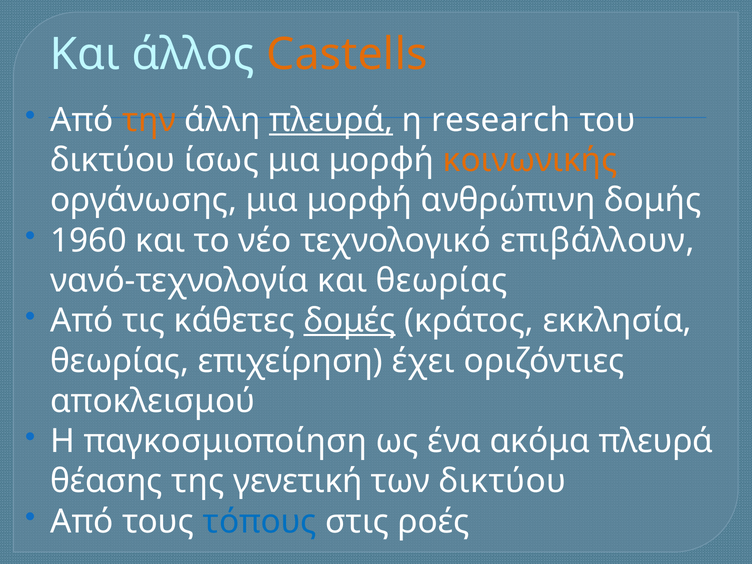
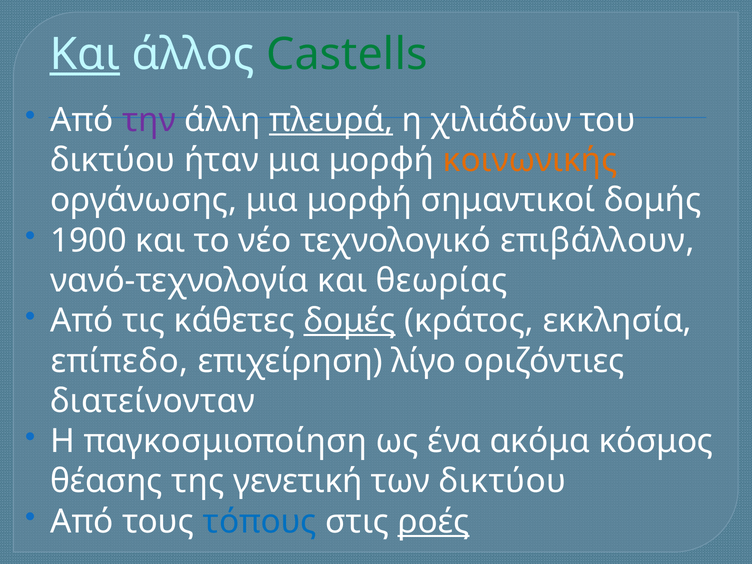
Και underline: none -> present (85, 55)
Castells colour: orange -> green (347, 55)
την colour: orange -> purple (149, 120)
research: research -> χιλιάδων (501, 120)
ίσως: ίσως -> ήταν (222, 160)
ανθρώπινη: ανθρώπινη -> σημαντικοί (508, 200)
1960: 1960 -> 1900 (88, 241)
θεωρίας: θεωρίας -> επίπεδο (119, 361)
έχει: έχει -> λίγο (424, 361)
αποκλεισμού: αποκλεισμού -> διατείνονταν (153, 401)
ακόμα πλευρά: πλευρά -> κόσμος (656, 441)
ροές underline: none -> present (434, 522)
